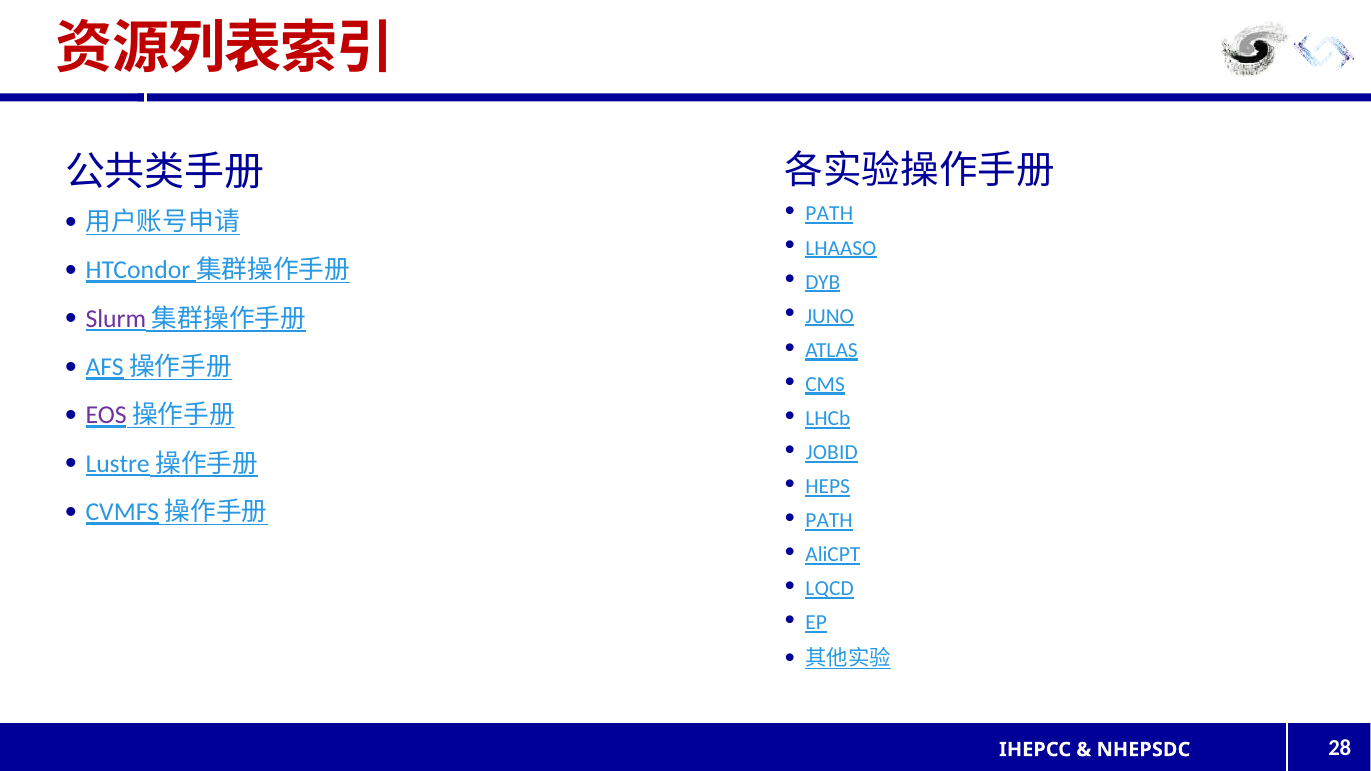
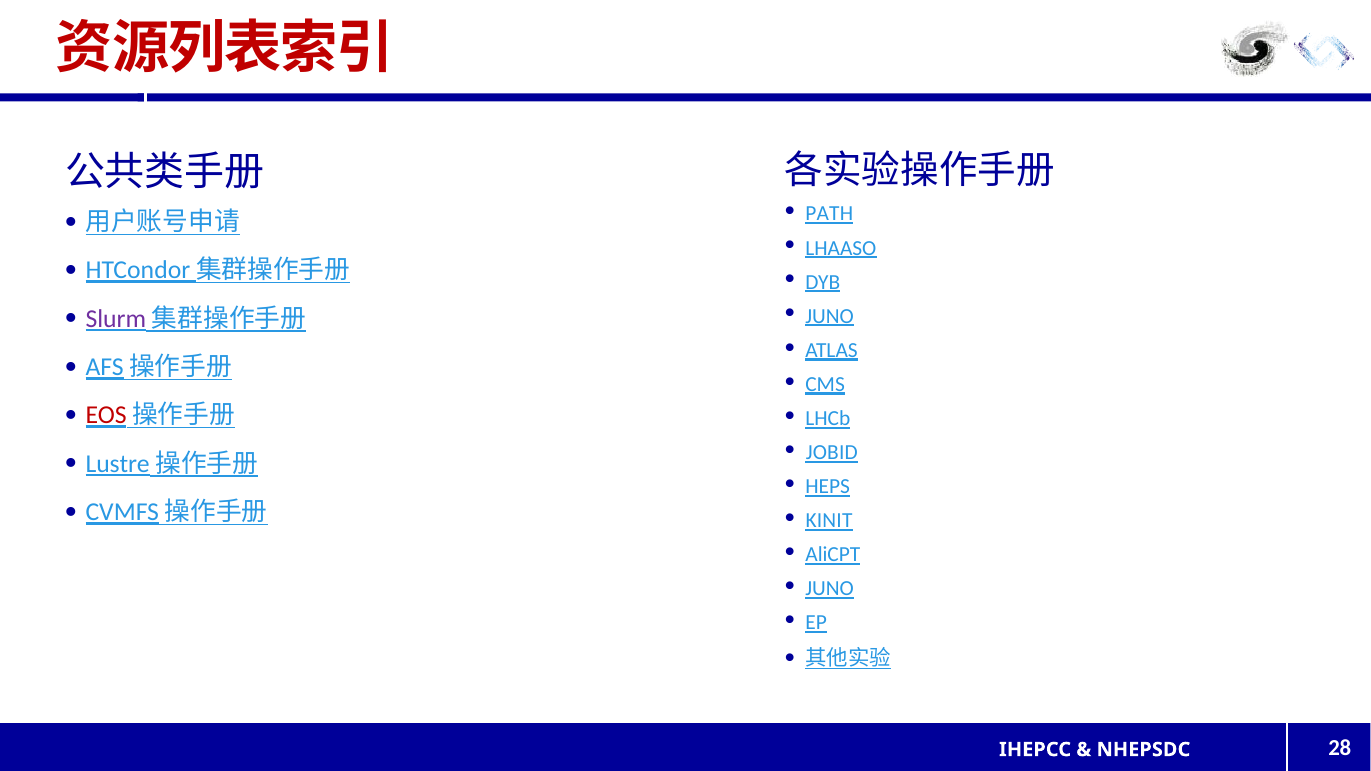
EOS colour: purple -> red (106, 416)
PATH: PATH -> KINIT (829, 521)
LQCD: LQCD -> JUNO (830, 589)
